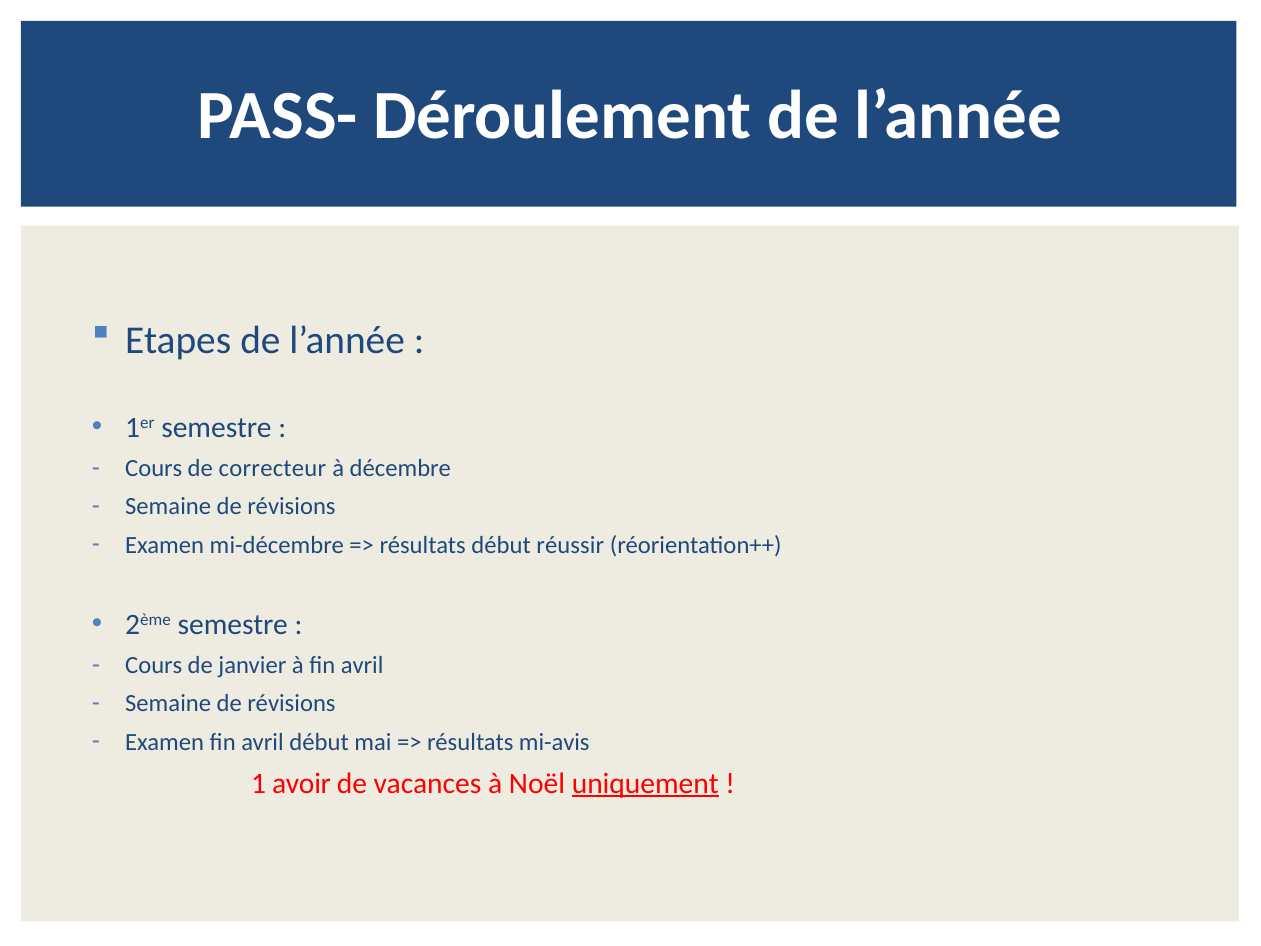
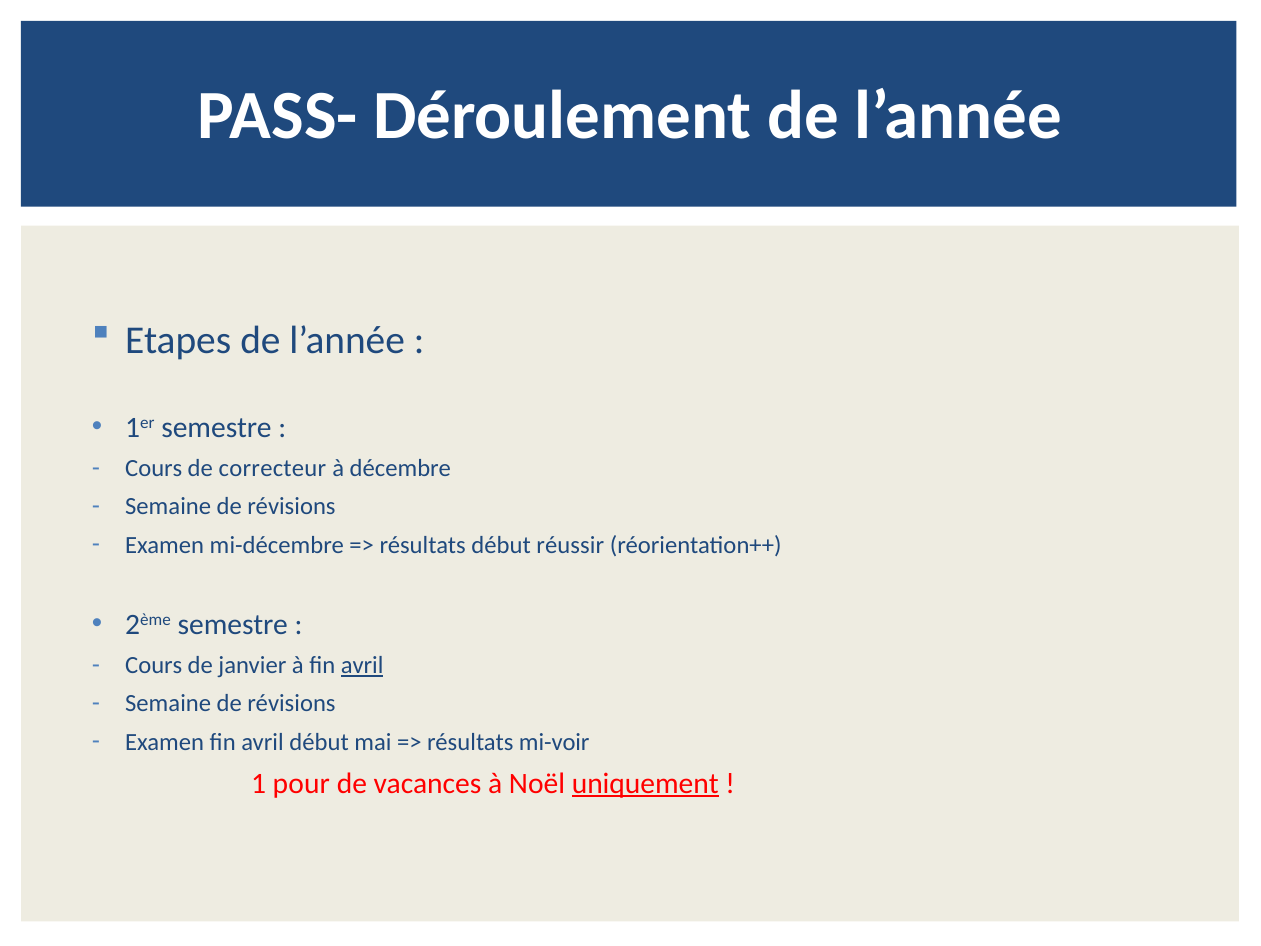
avril underline: none -> present (362, 665)
mi-avis: mi-avis -> mi-voir (554, 742)
avoir: avoir -> pour (301, 783)
